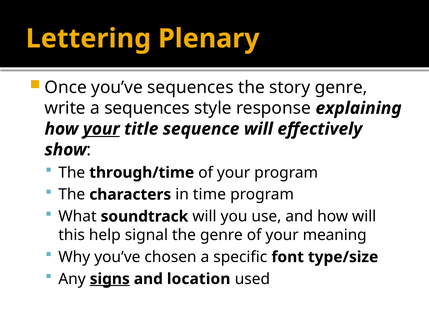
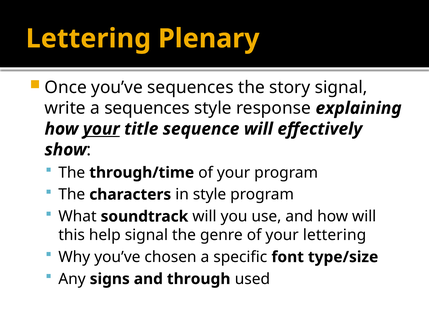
story genre: genre -> signal (341, 87)
in time: time -> style (210, 194)
your meaning: meaning -> lettering (335, 235)
signs underline: present -> none (110, 279)
location: location -> through (199, 279)
